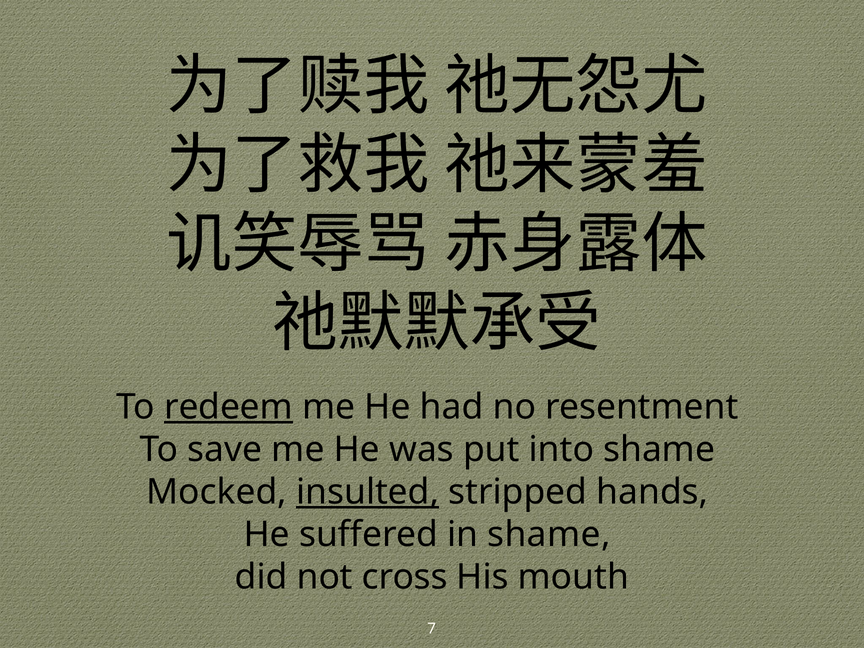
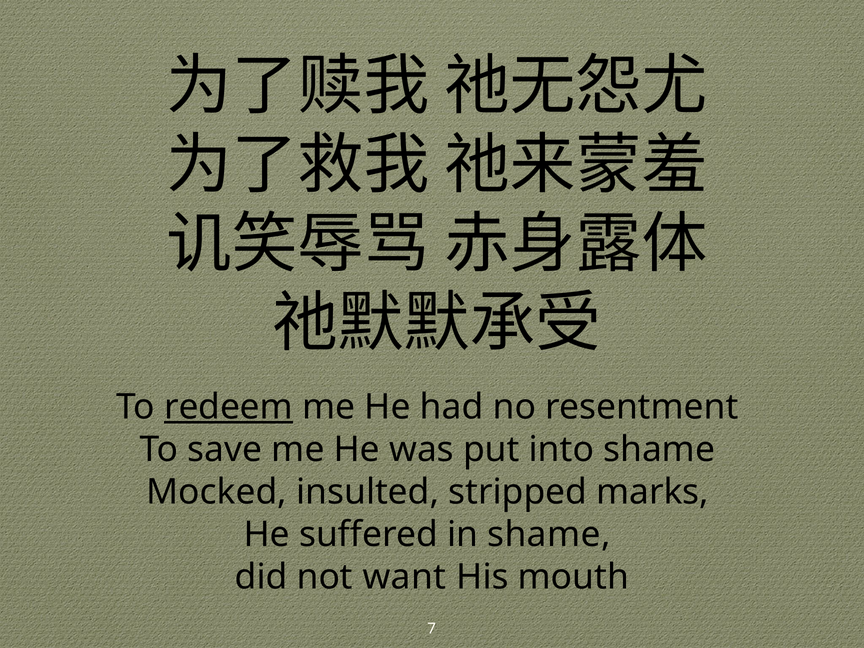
insulted underline: present -> none (368, 492)
hands: hands -> marks (653, 492)
cross: cross -> want (404, 577)
